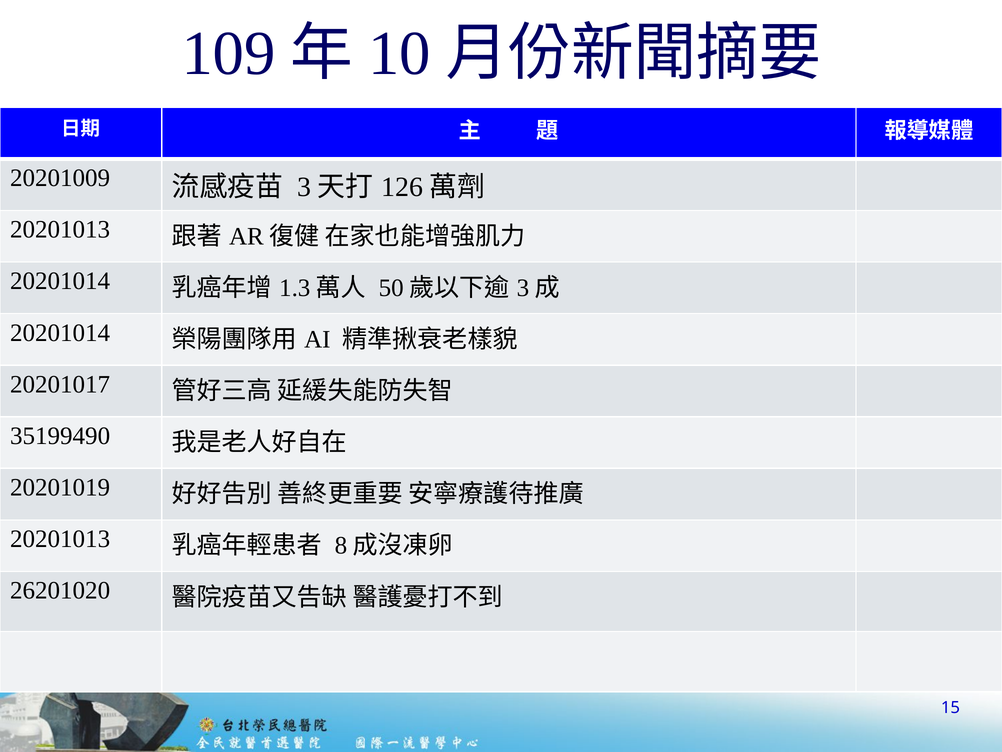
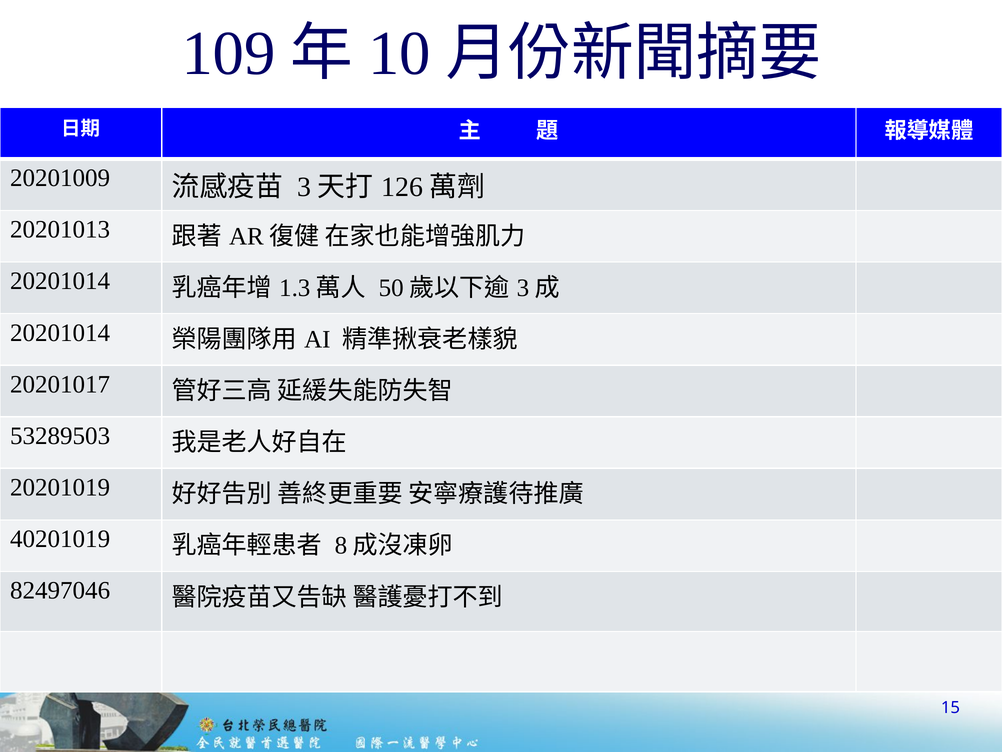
35199490: 35199490 -> 53289503 (60, 436)
20201013: 20201013 -> 40201019 (60, 539)
26201020: 26201020 -> 82497046 (60, 590)
